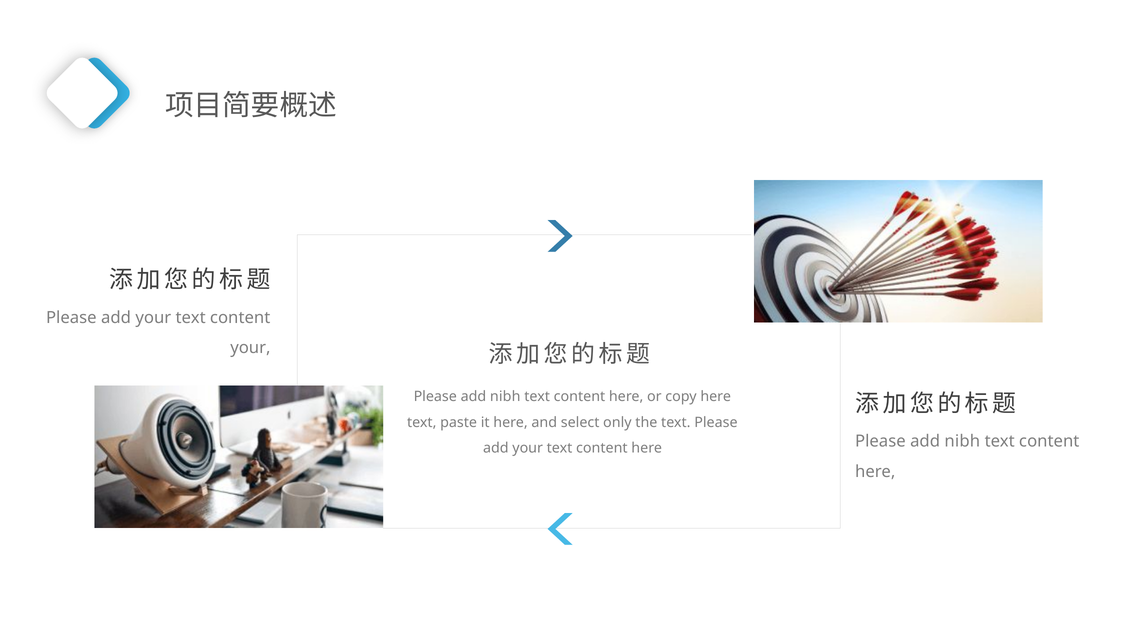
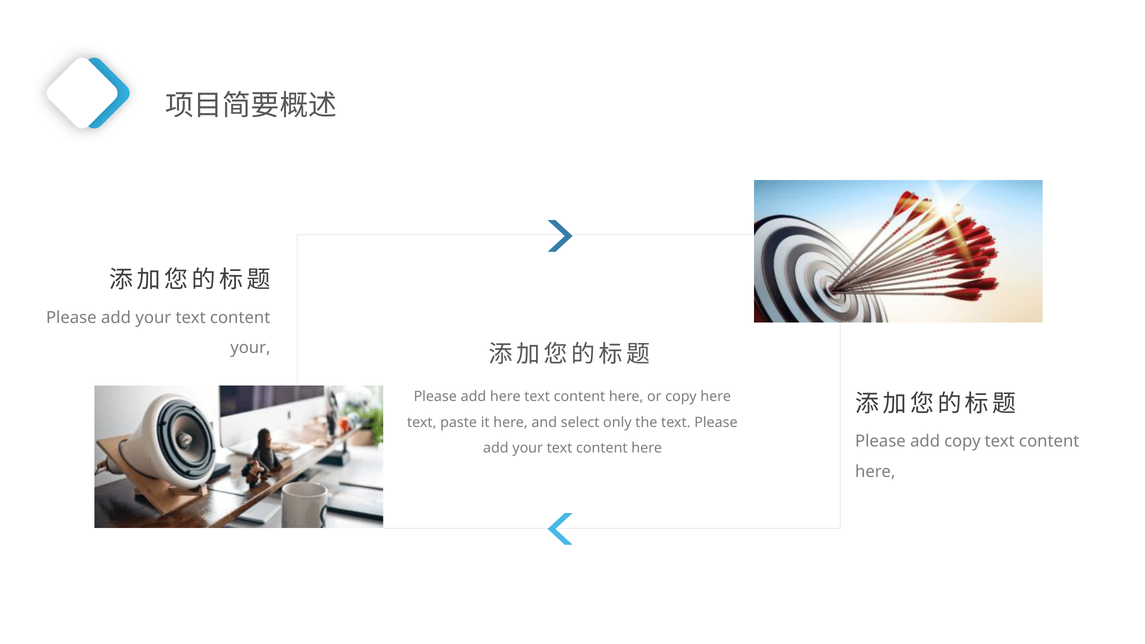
nibh: nibh -> here (505, 397)
nibh: nibh -> copy (962, 442)
